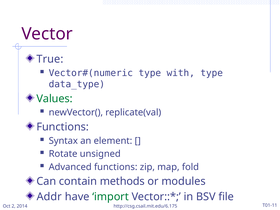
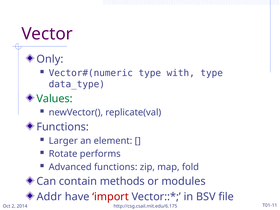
True: True -> Only (50, 59)
Syntax: Syntax -> Larger (63, 141)
unsigned: unsigned -> performs (100, 154)
import colour: green -> red (111, 197)
